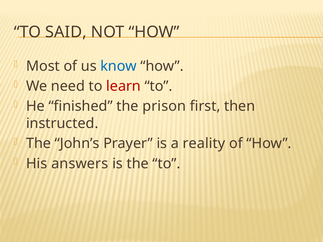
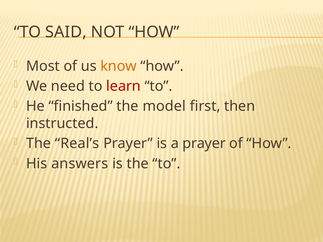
know colour: blue -> orange (119, 66)
prison: prison -> model (164, 106)
John’s: John’s -> Real’s (77, 144)
a reality: reality -> prayer (204, 144)
